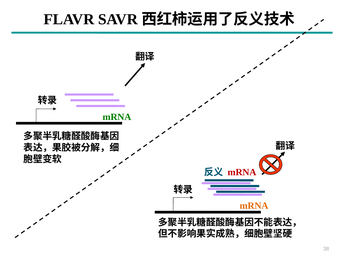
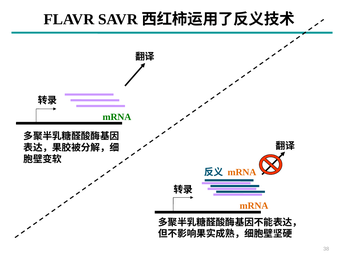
mRNA colour: red -> orange (242, 172)
